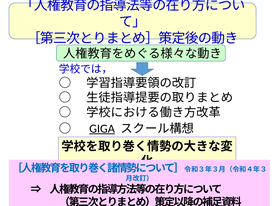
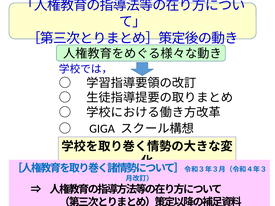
GIGA underline: present -> none (102, 129)
